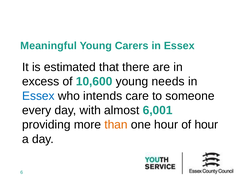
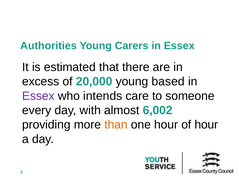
Meaningful: Meaningful -> Authorities (49, 46)
10,600: 10,600 -> 20,000 (94, 81)
needs: needs -> based (168, 81)
Essex colour: blue -> purple (38, 95)
6,001: 6,001 -> 6,002 (158, 110)
